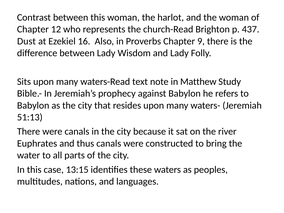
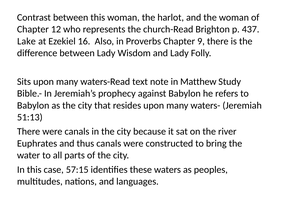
Dust: Dust -> Lake (26, 41)
13:15: 13:15 -> 57:15 (77, 170)
